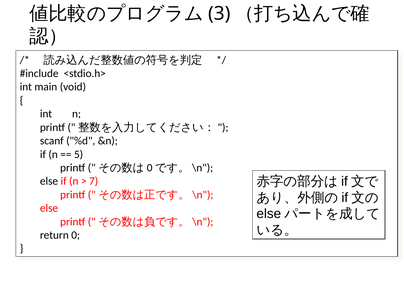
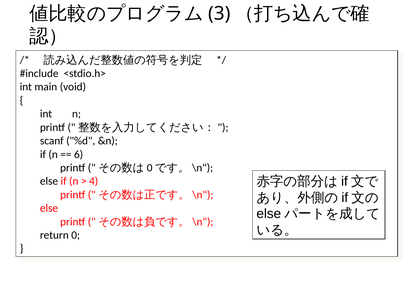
5: 5 -> 6 (79, 154)
7: 7 -> 4 (94, 181)
